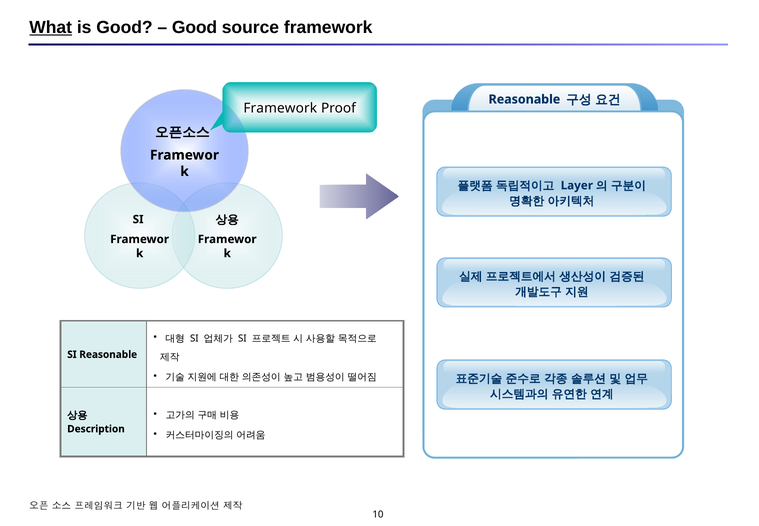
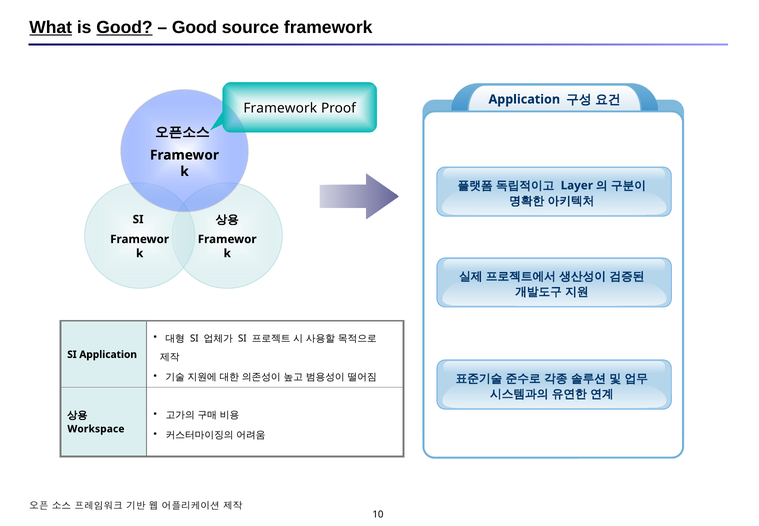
Good underline: none -> present (125, 27)
Reasonable: Reasonable -> Application (524, 99)
SI Reasonable: Reasonable -> Application (108, 354)
Description: Description -> Workspace (96, 428)
